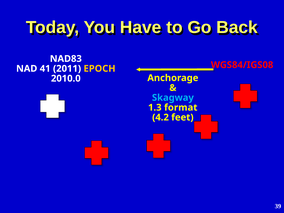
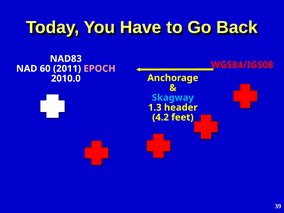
41: 41 -> 60 (45, 69)
EPOCH colour: yellow -> pink (100, 69)
format: format -> header (181, 108)
